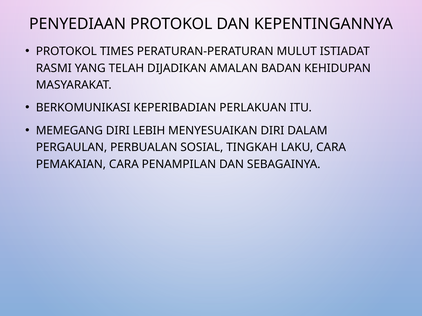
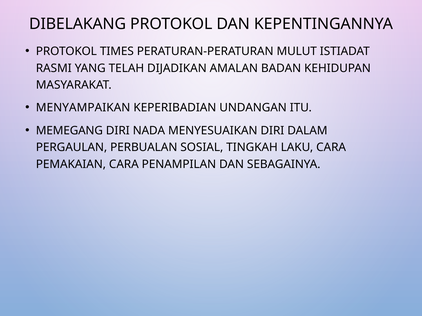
PENYEDIAAN: PENYEDIAAN -> DIBELAKANG (78, 24)
BERKOMUNIKASI: BERKOMUNIKASI -> MENYAMPAIKAN (83, 108)
PERLAKUAN: PERLAKUAN -> UNDANGAN (253, 108)
LEBIH: LEBIH -> NADA (149, 131)
